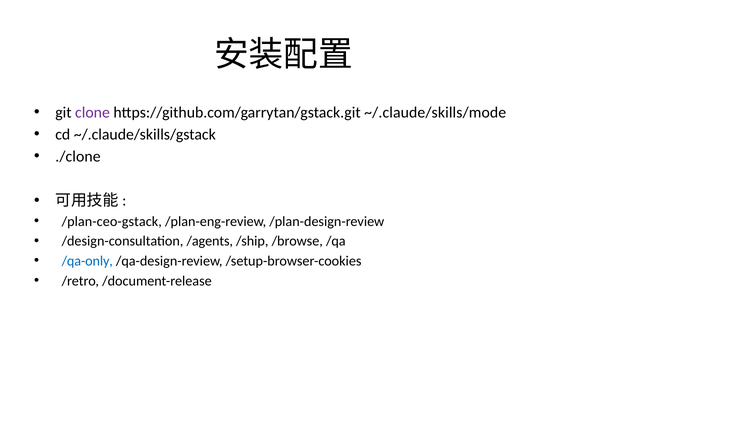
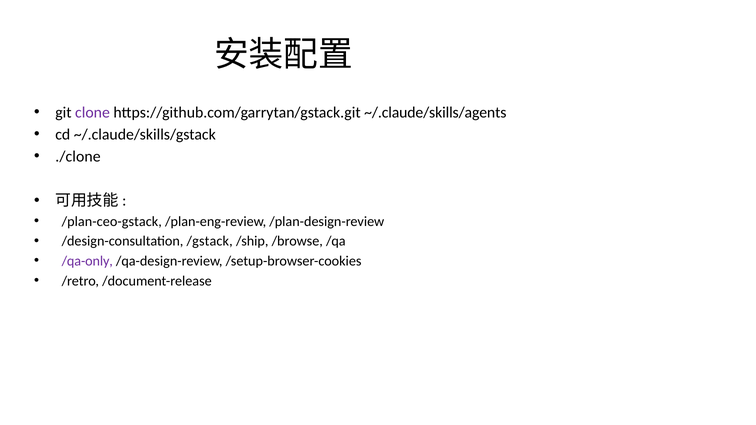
~/.claude/skills/mode: ~/.claude/skills/mode -> ~/.claude/skills/agents (435, 113)
/agents: /agents -> /gstack (210, 241)
/qa-only colour: blue -> purple (87, 261)
